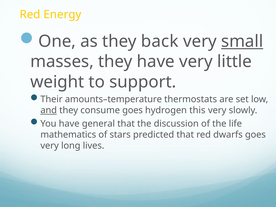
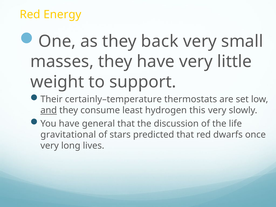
small underline: present -> none (242, 41)
amounts–temperature: amounts–temperature -> certainly–temperature (113, 99)
consume goes: goes -> least (133, 110)
mathematics: mathematics -> gravitational (68, 135)
dwarfs goes: goes -> once (255, 135)
